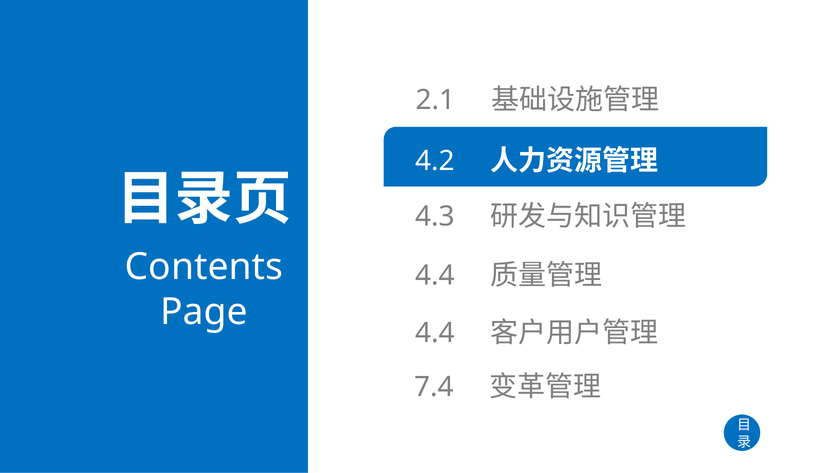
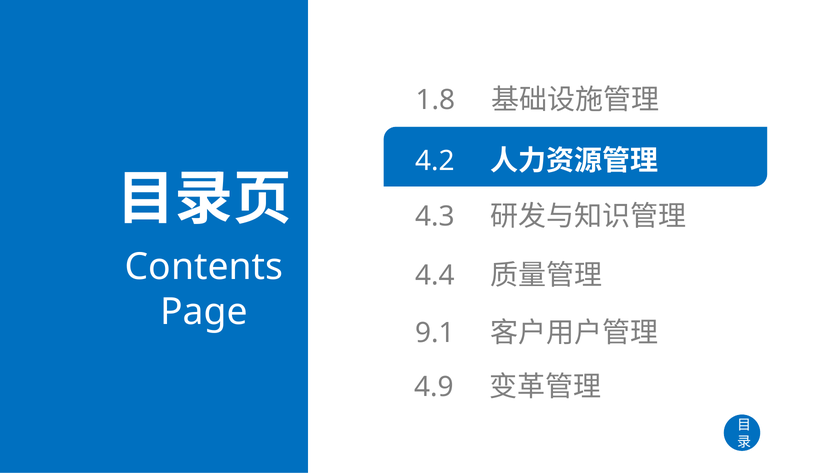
2.1: 2.1 -> 1.8 (436, 100)
4.4: 4.4 -> 9.1 (435, 333)
7.4: 7.4 -> 4.9 (434, 387)
